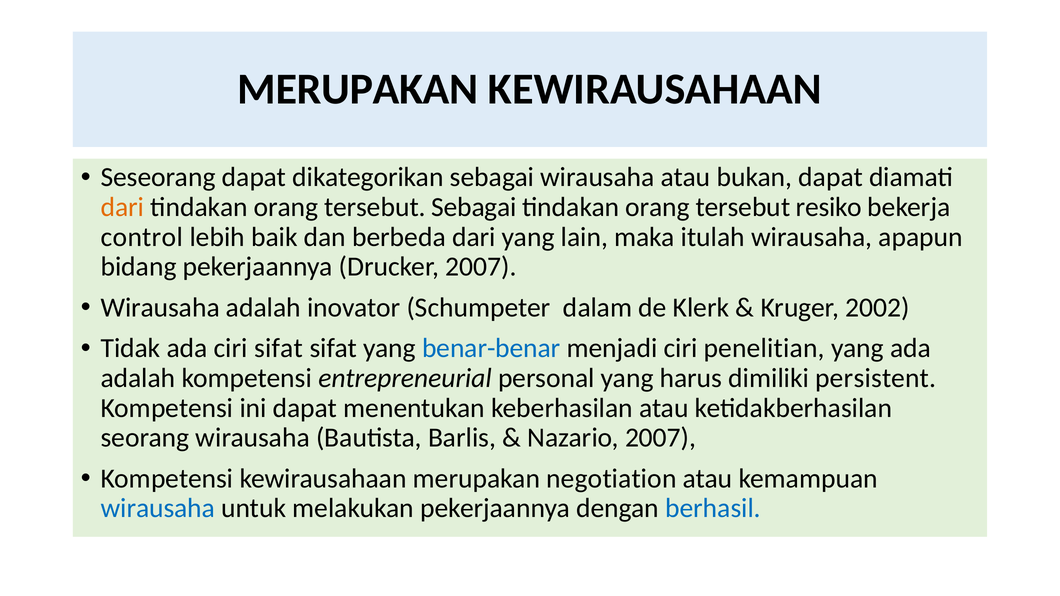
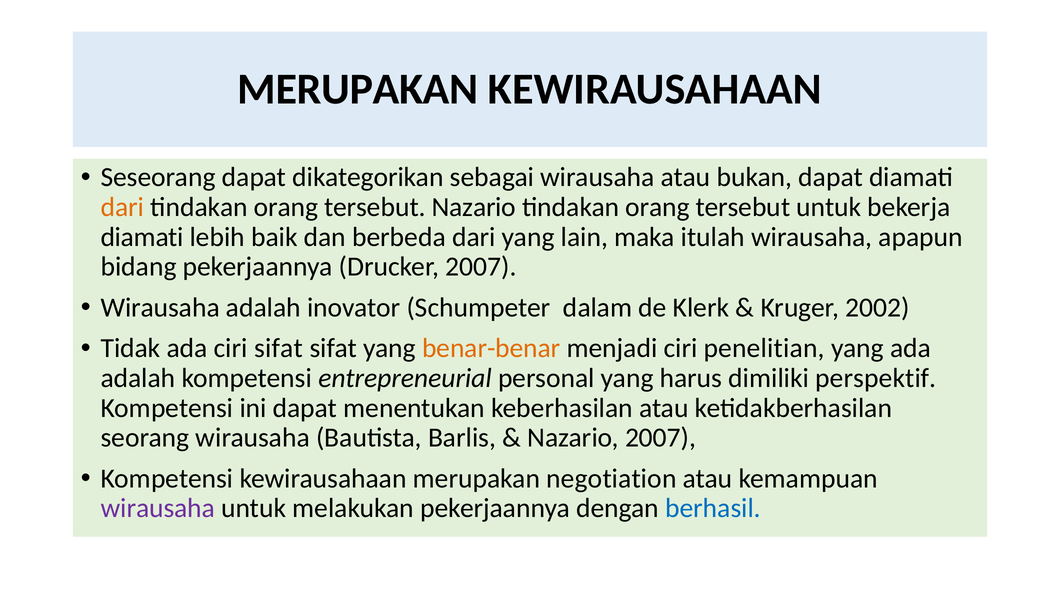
tersebut Sebagai: Sebagai -> Nazario (474, 207)
tersebut resiko: resiko -> untuk (829, 207)
control: control -> diamati (142, 237)
benar-benar colour: blue -> orange (491, 349)
persistent: persistent -> perspektif (876, 378)
wirausaha colour: blue -> purple (158, 509)
